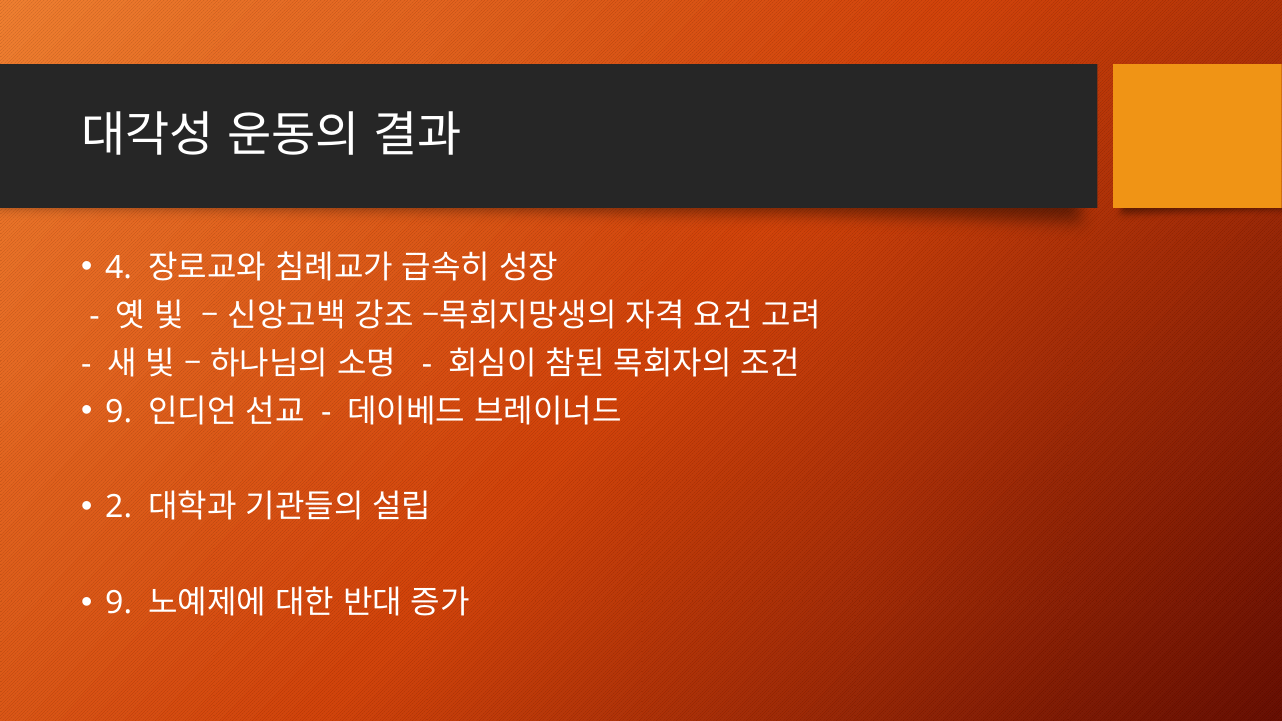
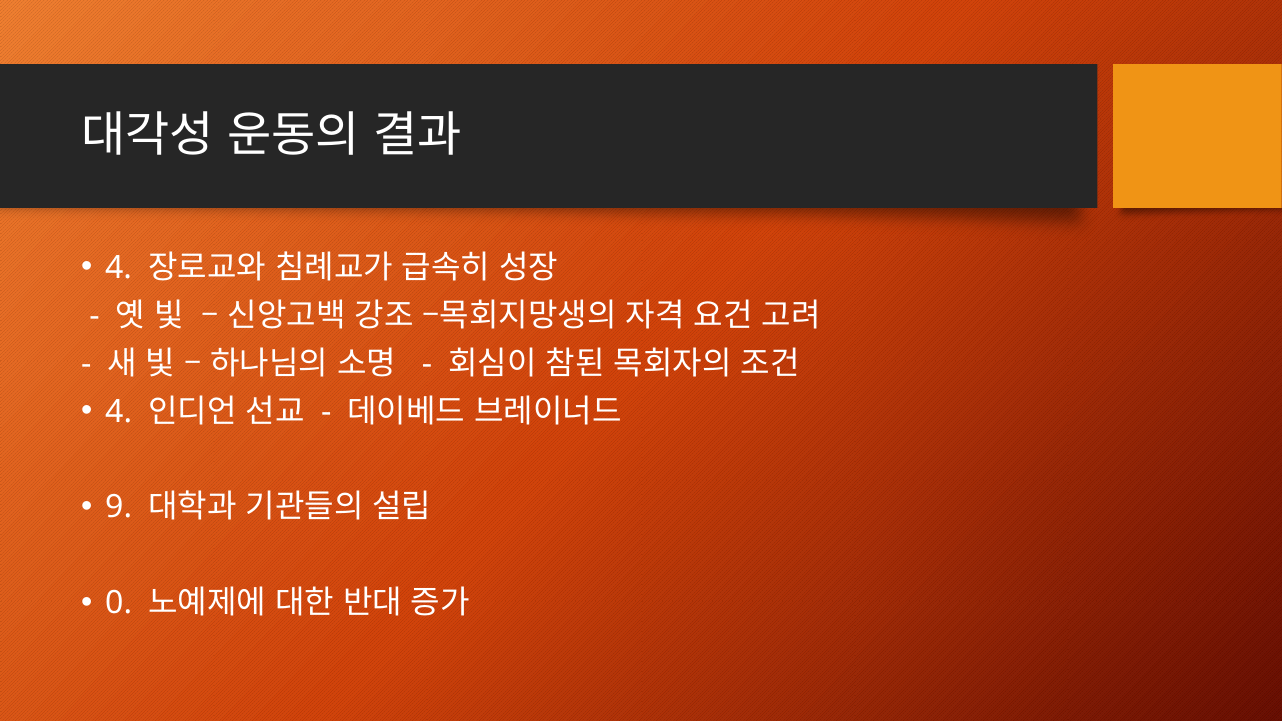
9: 9 -> 4 (119, 412)
2: 2 -> 9 (119, 507)
9: 9 -> 0 (119, 603)
